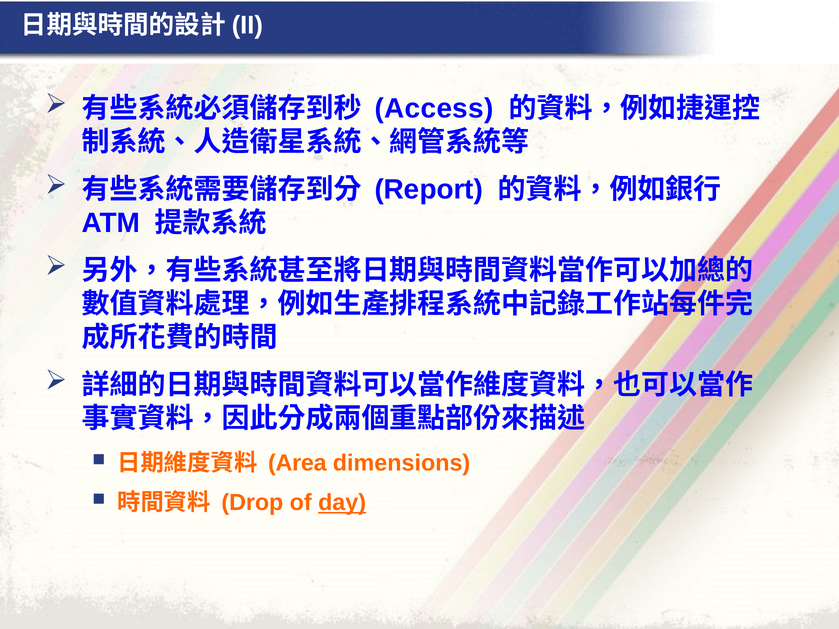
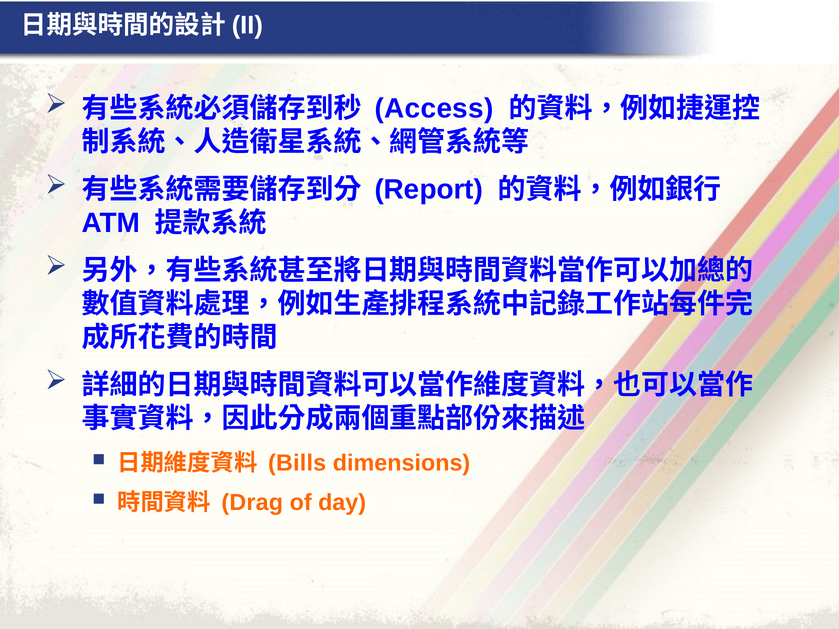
Area: Area -> Bills (297, 463)
Drop: Drop -> Drag (252, 503)
day underline: present -> none (342, 503)
